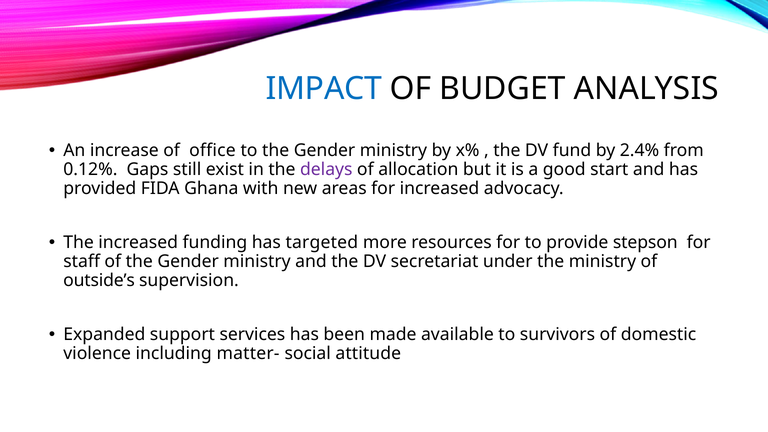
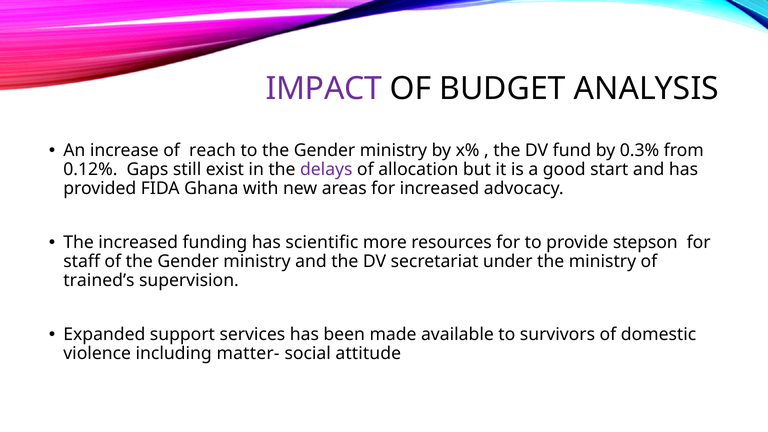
IMPACT colour: blue -> purple (324, 89)
office: office -> reach (212, 151)
2.4%: 2.4% -> 0.3% (639, 151)
targeted: targeted -> scientific (322, 243)
outside’s: outside’s -> trained’s (99, 281)
